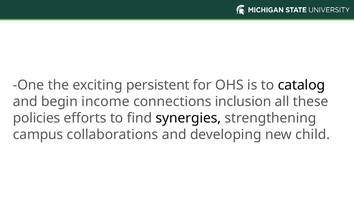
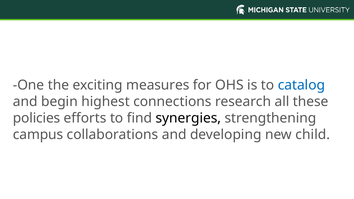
persistent: persistent -> measures (158, 85)
catalog colour: black -> blue (301, 85)
income: income -> highest (106, 102)
inclusion: inclusion -> research (243, 102)
